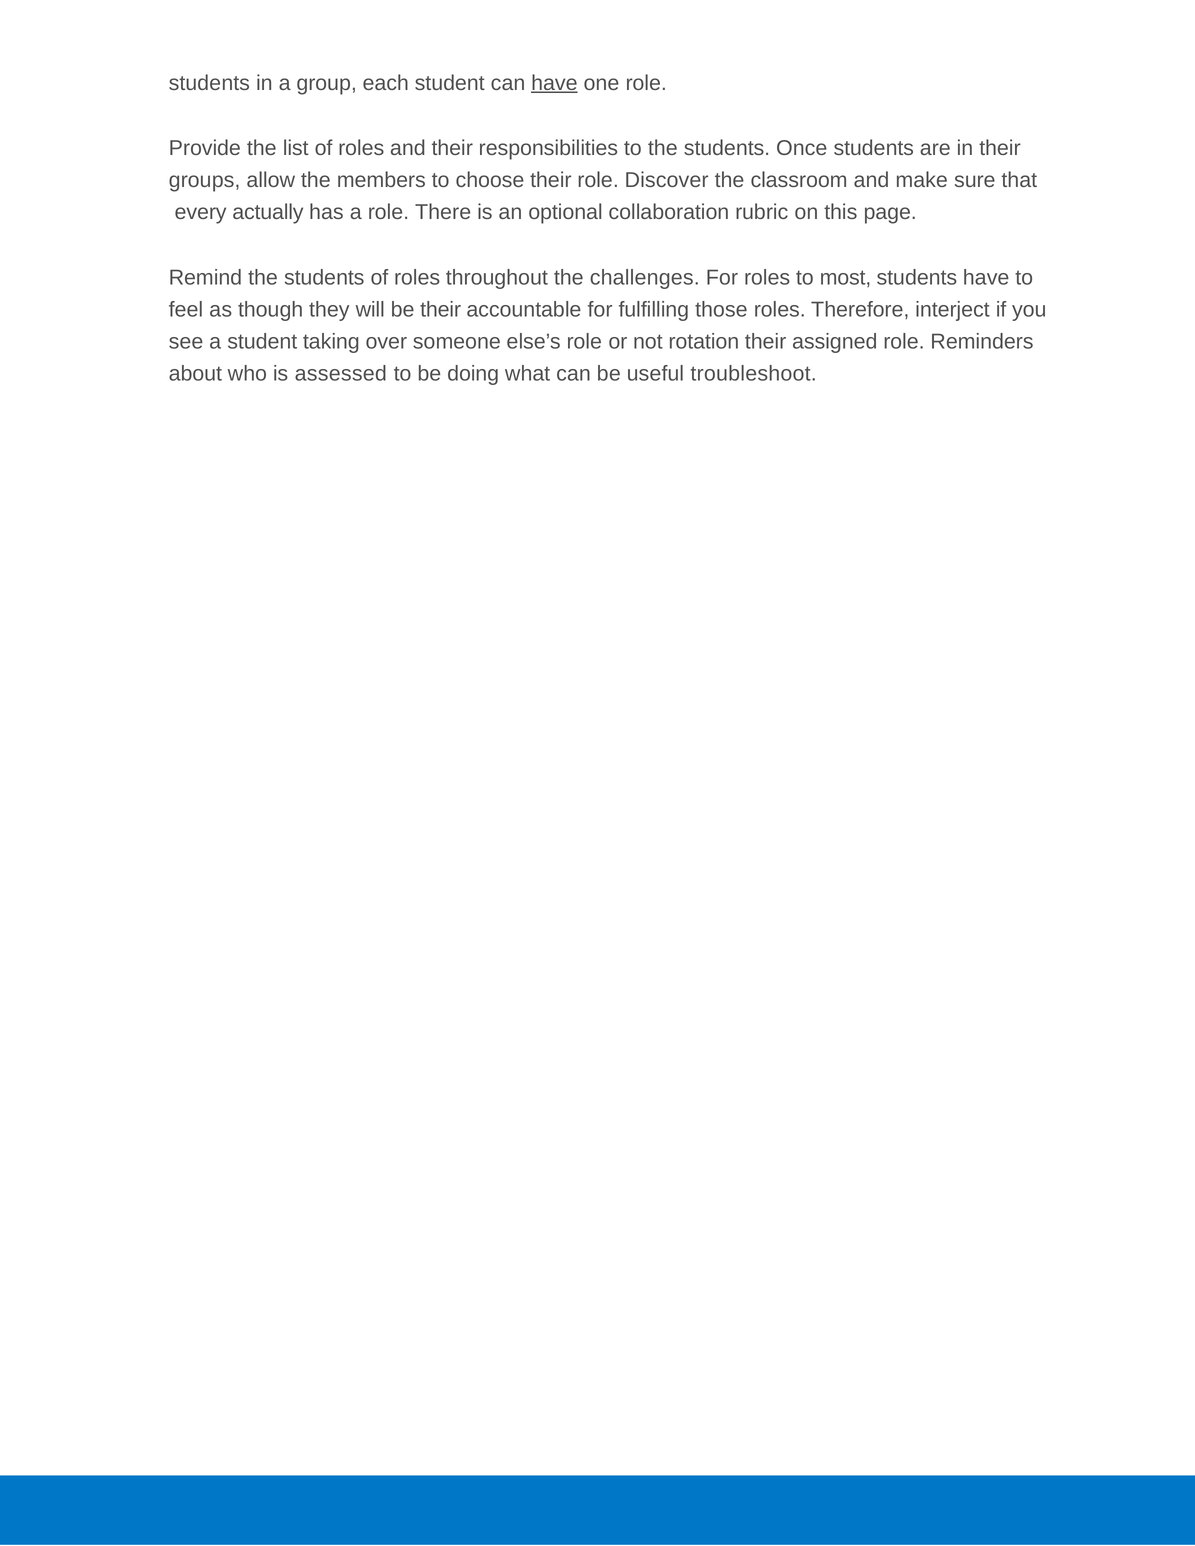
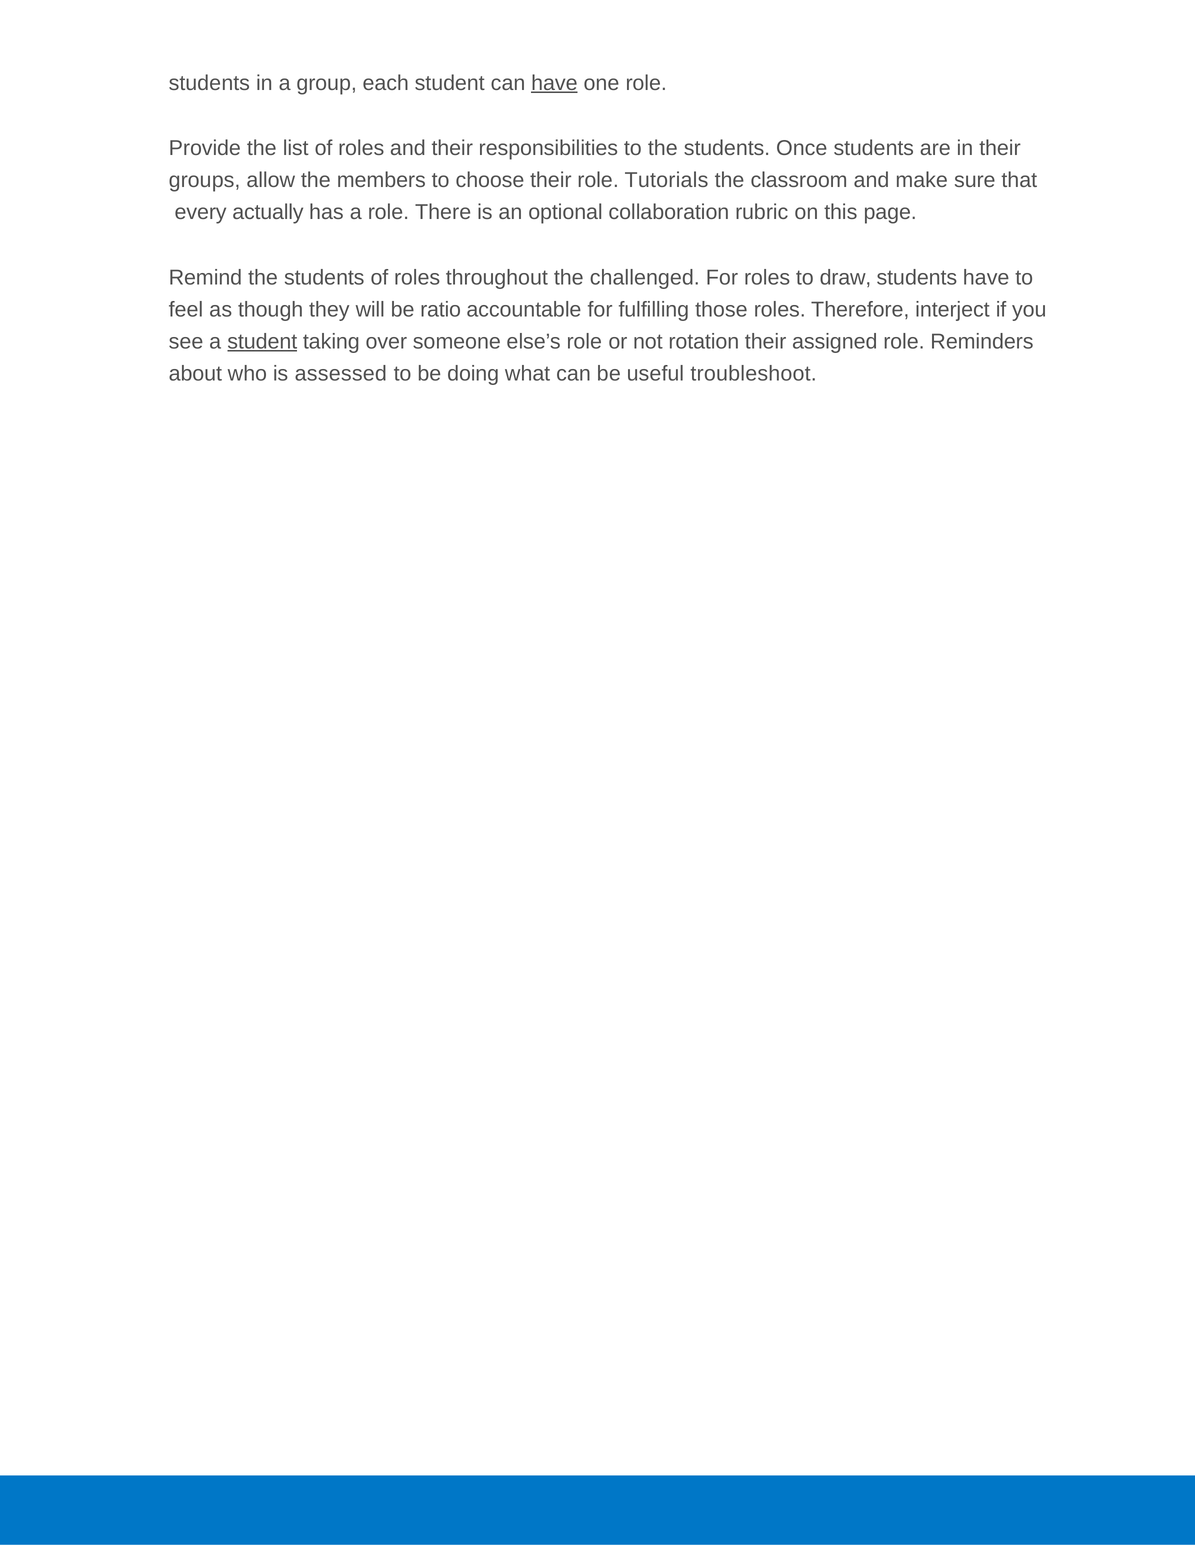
Discover: Discover -> Tutorials (667, 180)
challenges: challenges -> challenged (645, 278)
most: most -> draw (845, 278)
be their: their -> ratio (441, 310)
student underline: none -> present (262, 342)
